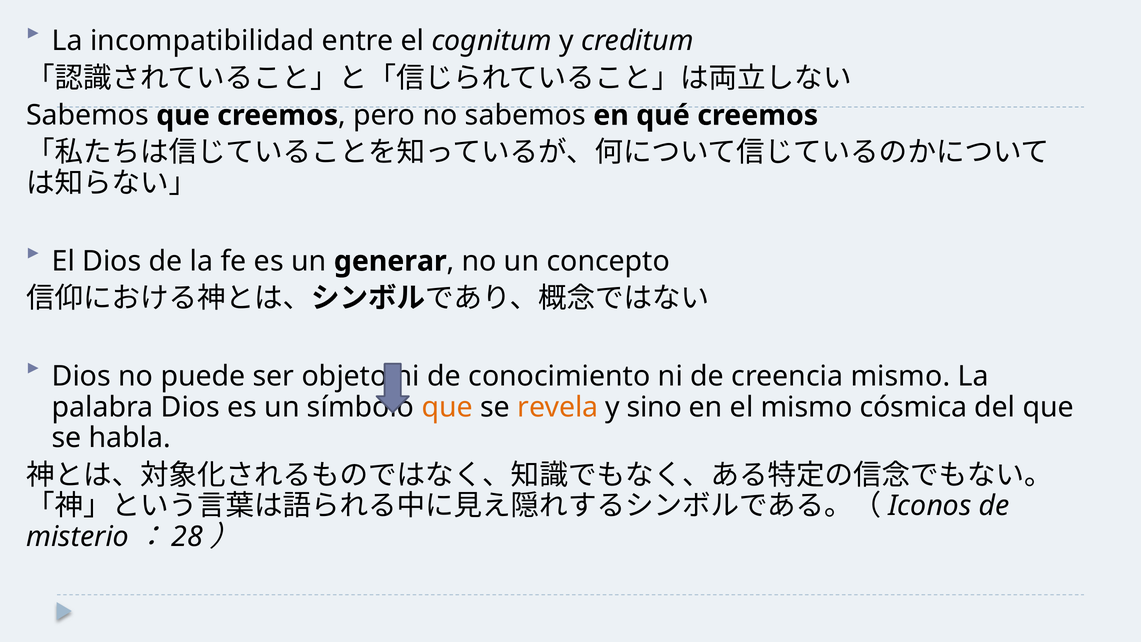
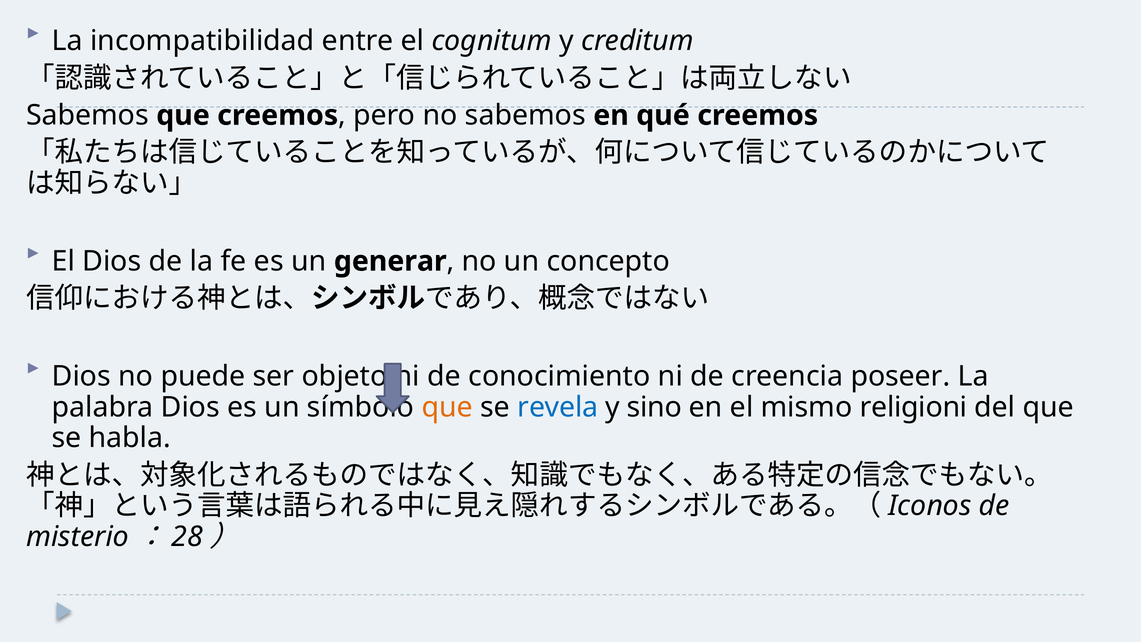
creencia mismo: mismo -> poseer (900, 376)
revela colour: orange -> blue (558, 407)
cósmica: cósmica -> religioni (913, 407)
